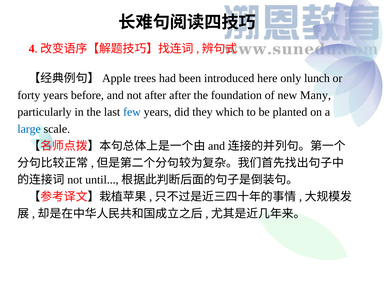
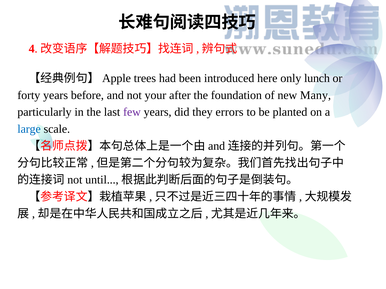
not after: after -> your (155, 95)
few colour: blue -> purple (132, 112)
which: which -> errors (230, 112)
